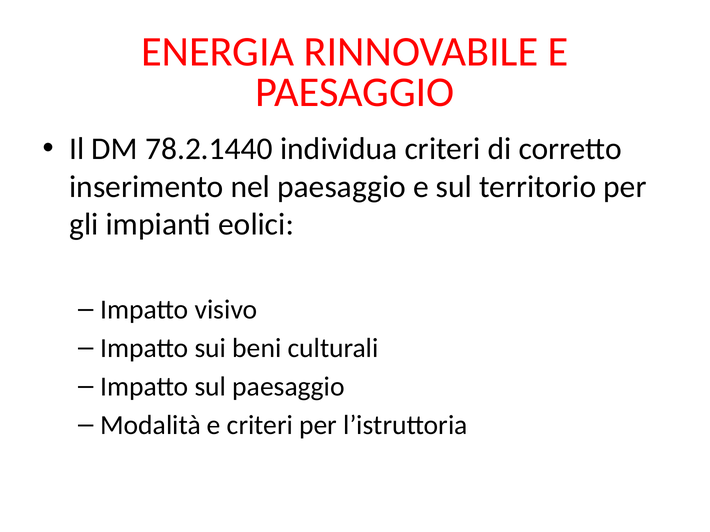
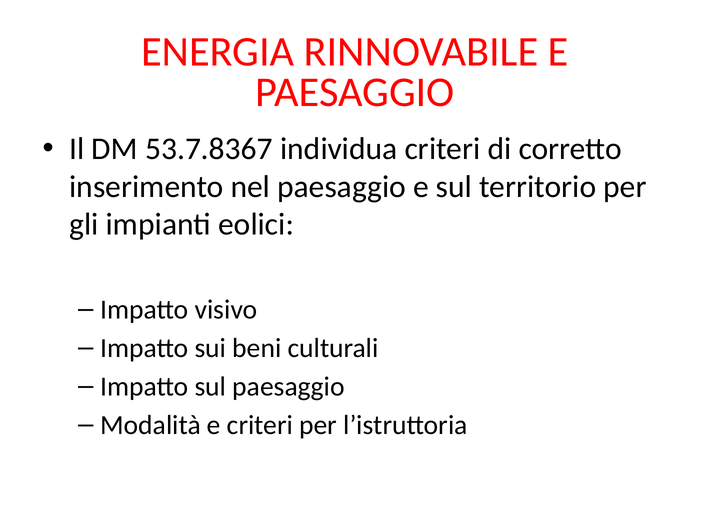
78.2.1440: 78.2.1440 -> 53.7.8367 (209, 149)
